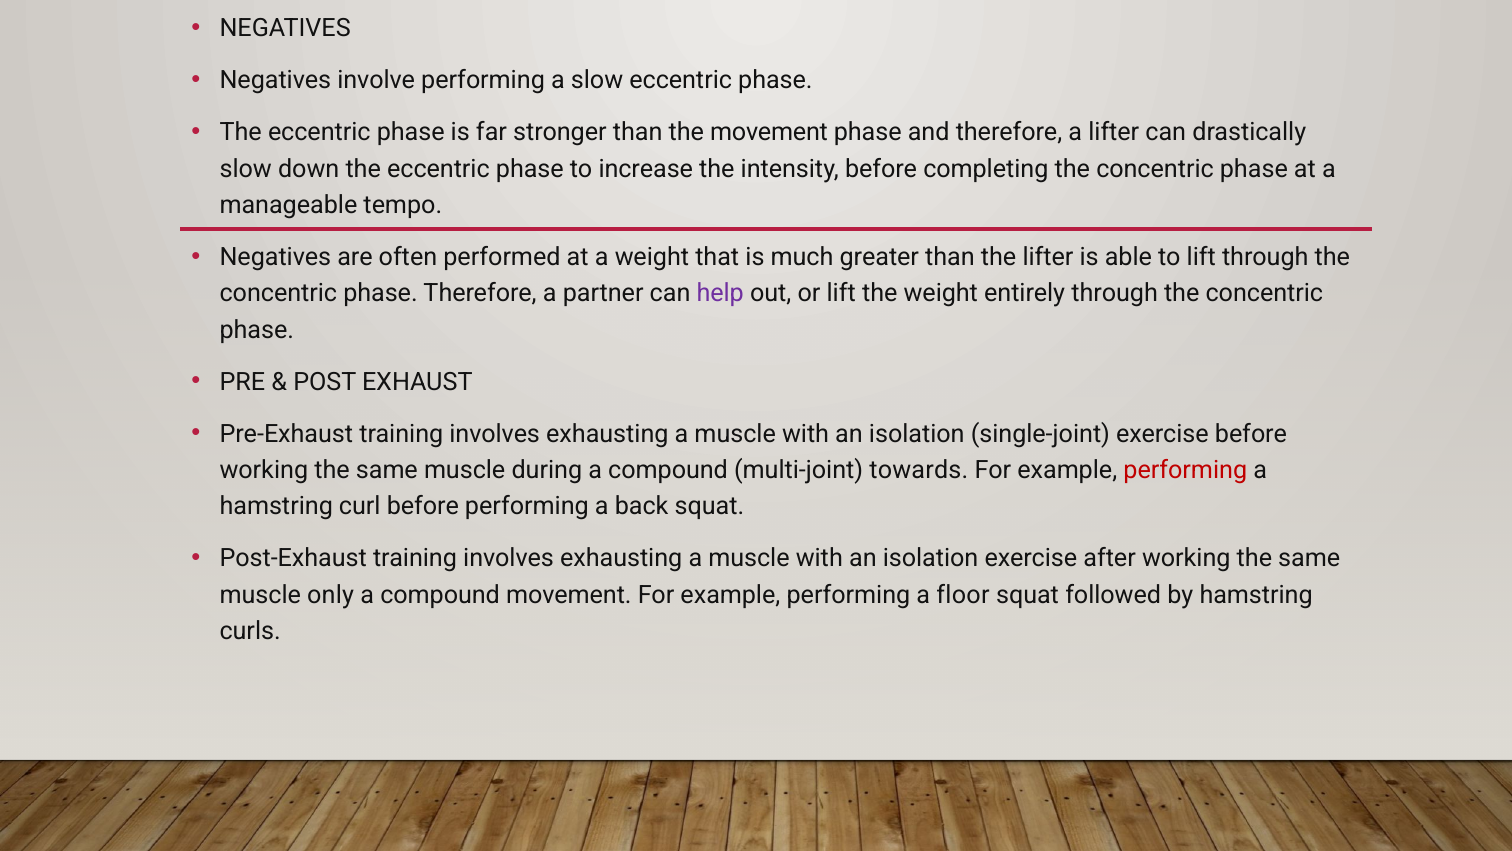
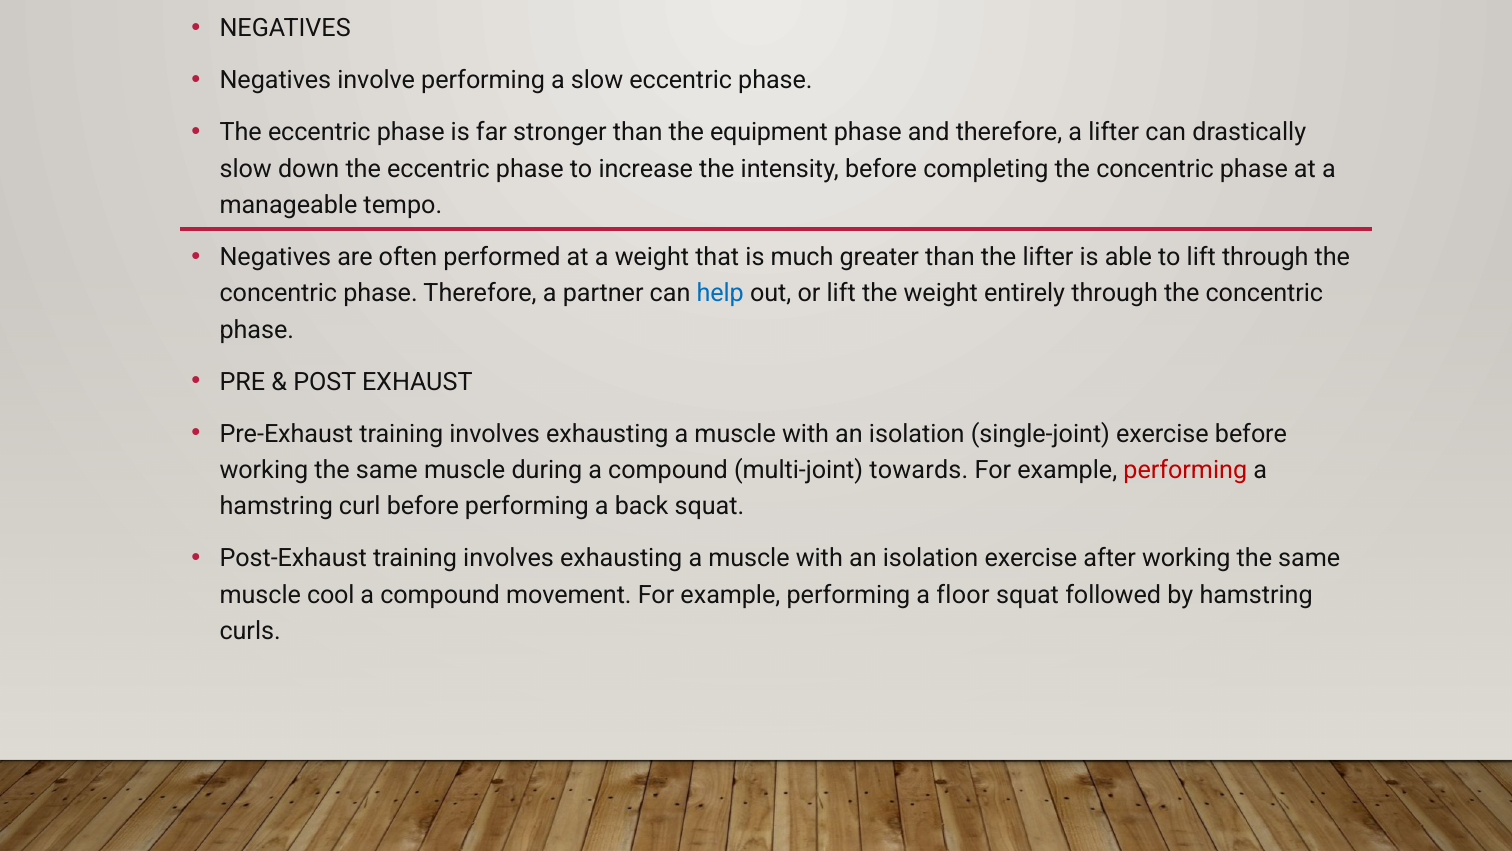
the movement: movement -> equipment (769, 133)
help colour: purple -> blue (720, 293)
only: only -> cool (331, 594)
